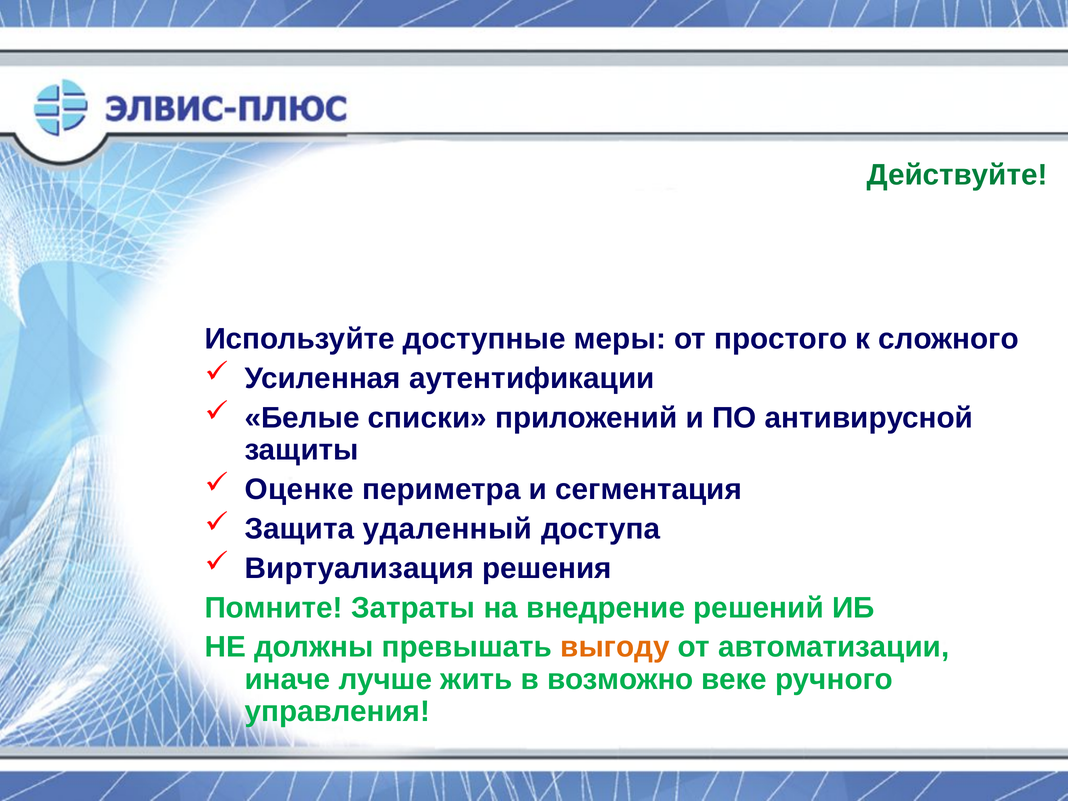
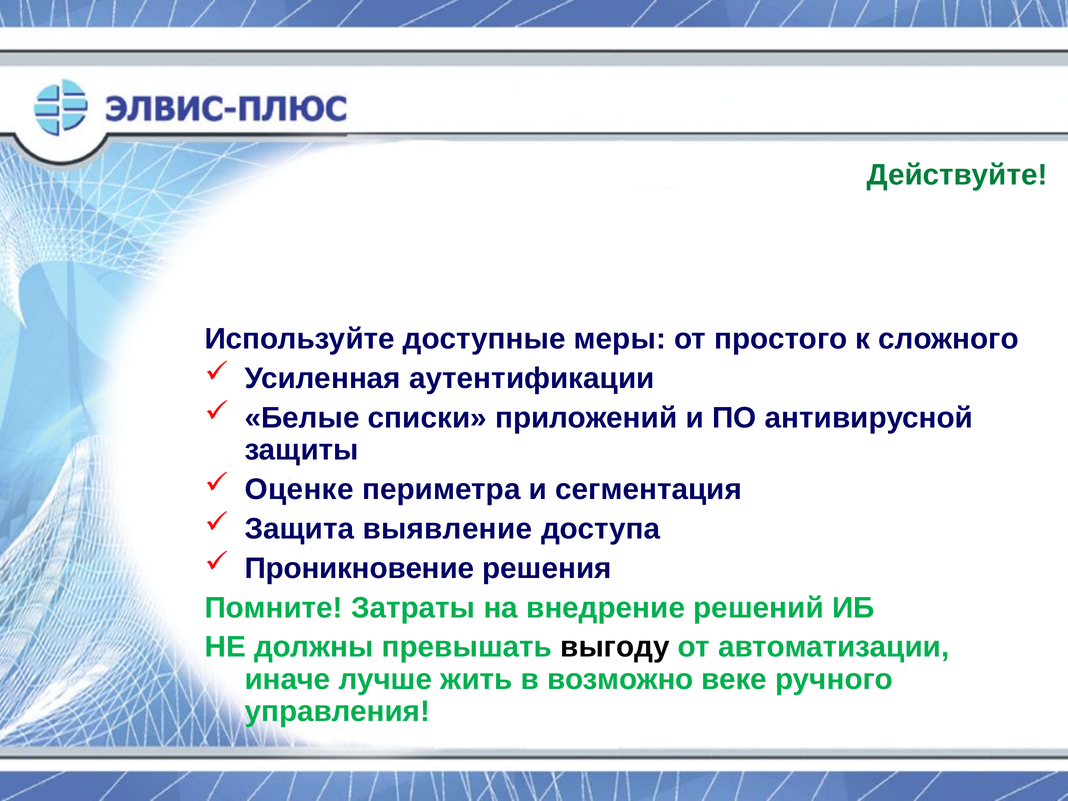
удаленный: удаленный -> выявление (447, 529)
Виртуализация: Виртуализация -> Проникновение (359, 568)
выгоду colour: orange -> black (615, 647)
